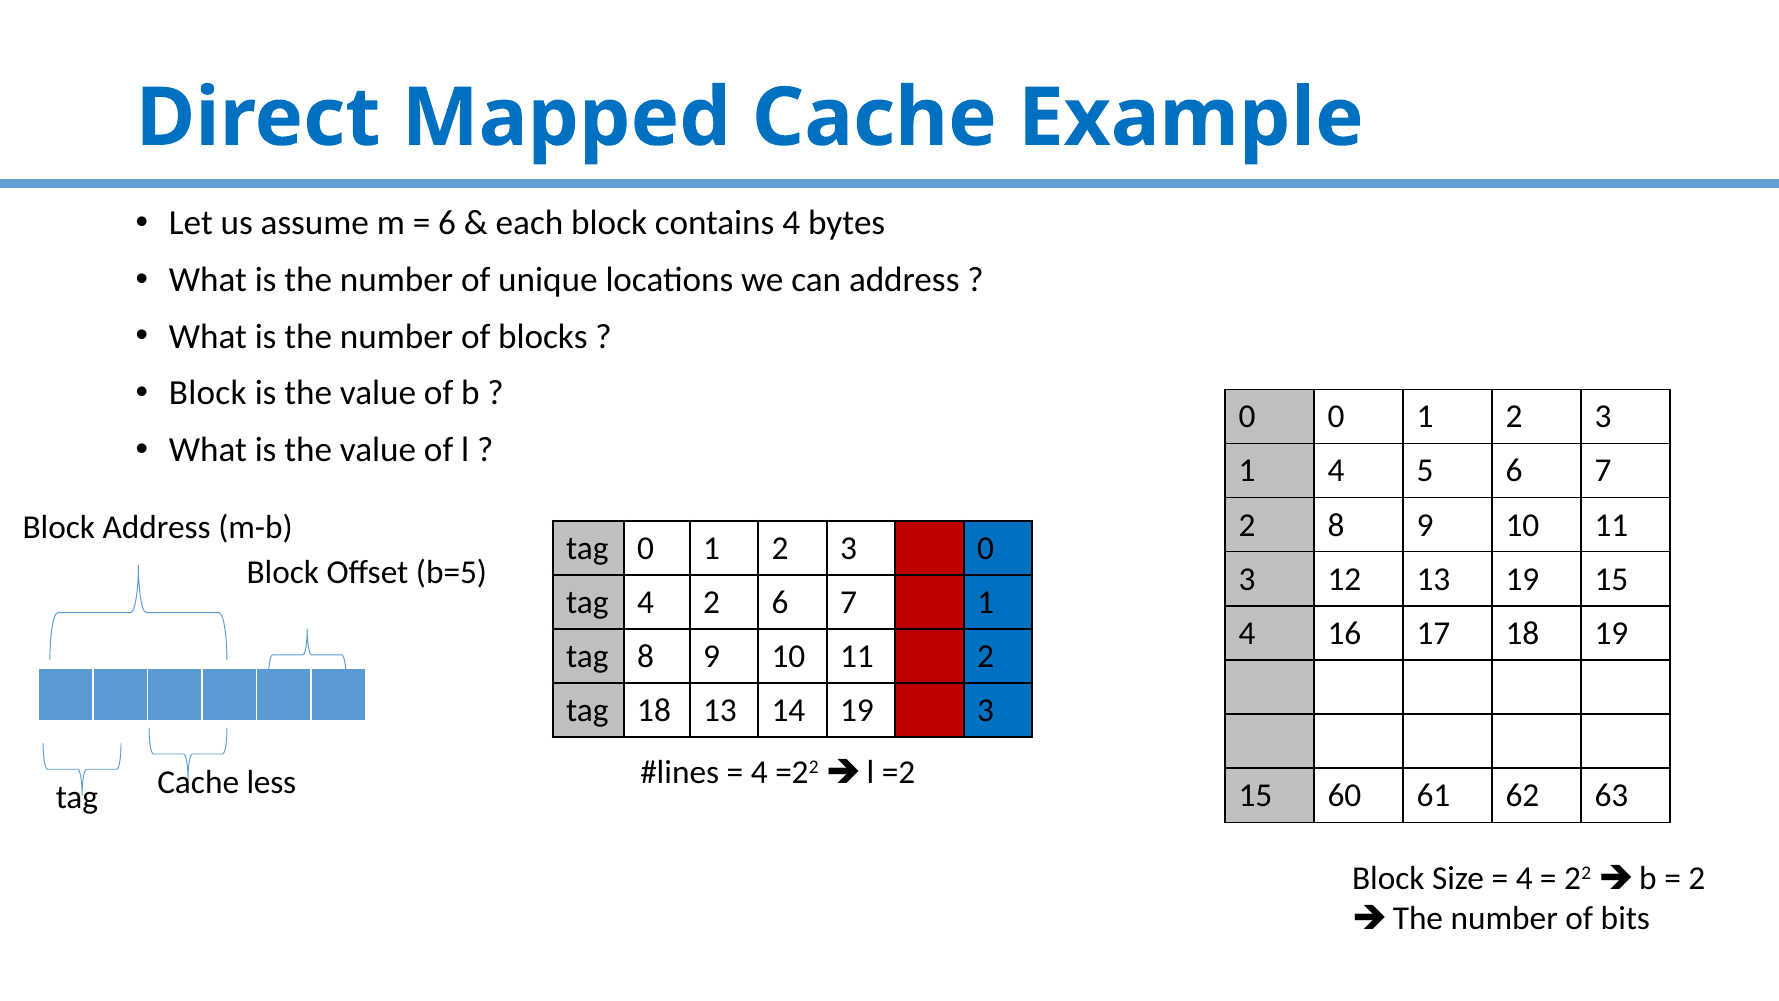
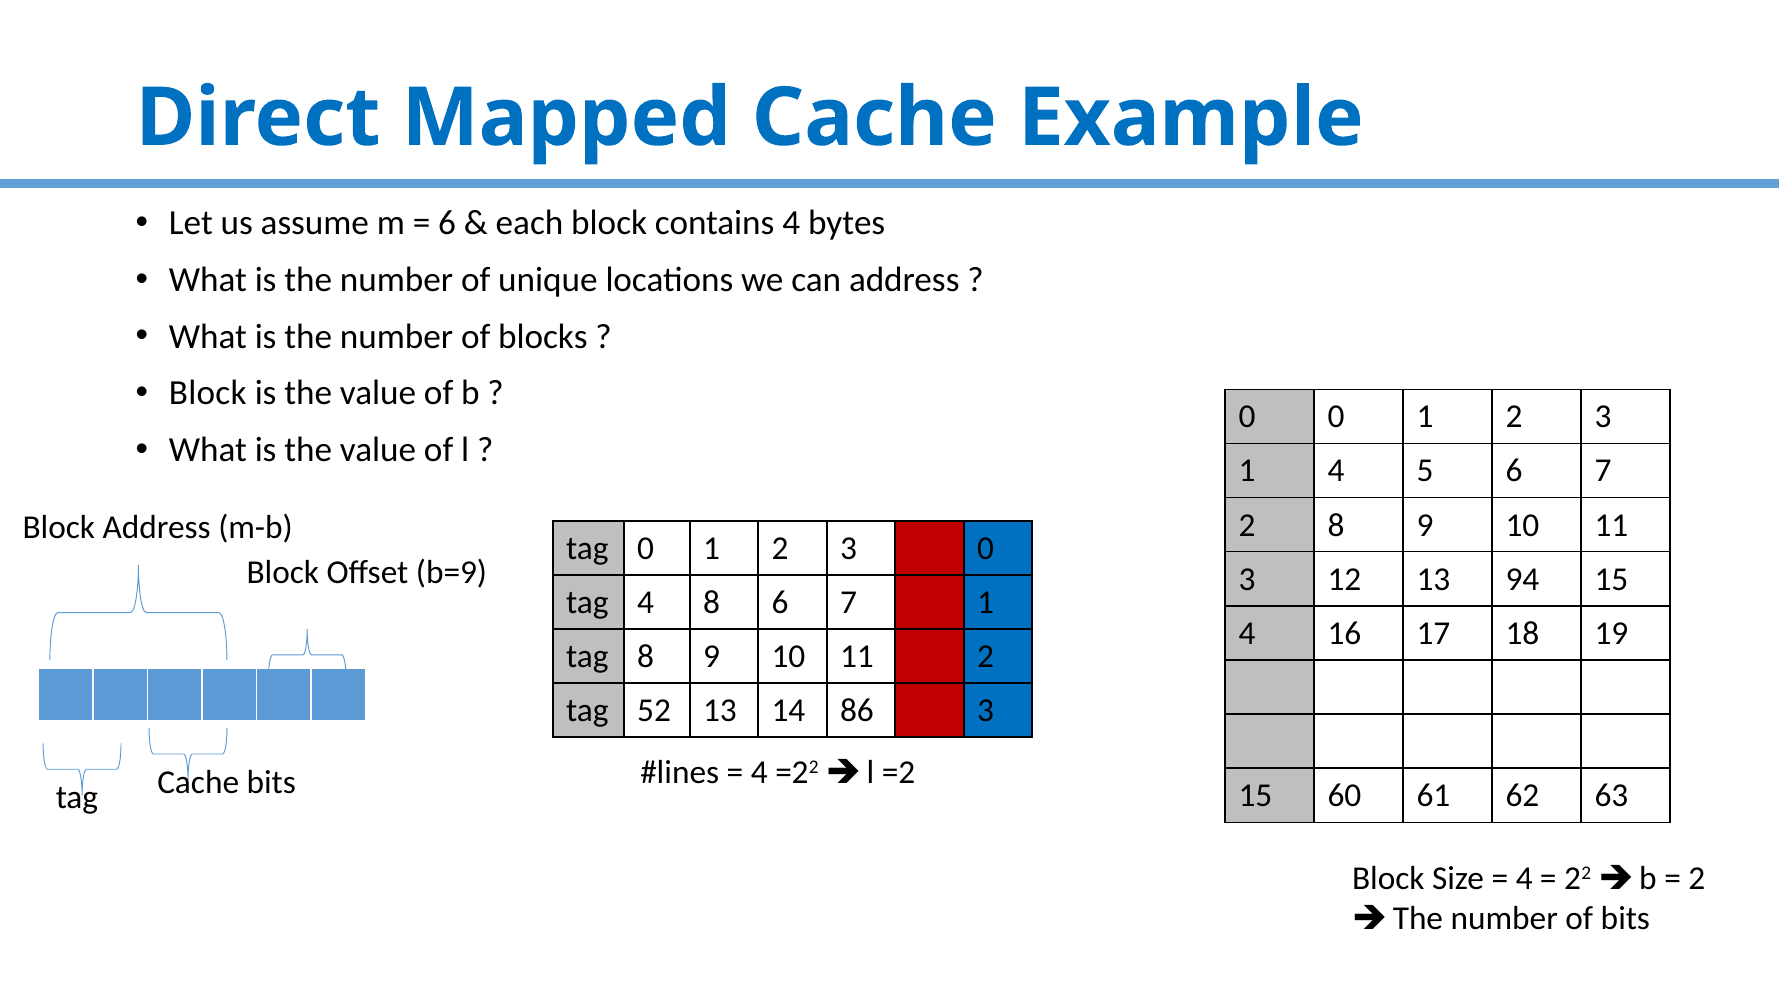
b=5: b=5 -> b=9 (451, 572)
13 19: 19 -> 94 (1522, 579)
4 2: 2 -> 8 (712, 602)
tag 18: 18 -> 52 (654, 710)
14 19: 19 -> 86 (857, 710)
Cache less: less -> bits (271, 782)
